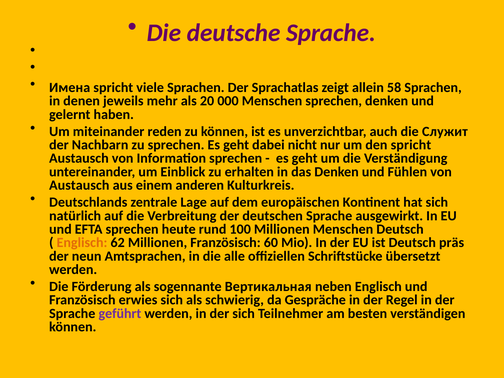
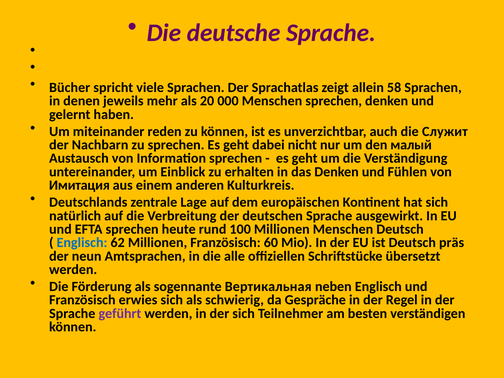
Имена: Имена -> Bücher (70, 88)
den spricht: spricht -> малый (411, 145)
Austausch: Austausch -> Имитация (79, 185)
Englisch colour: orange -> blue (82, 243)
